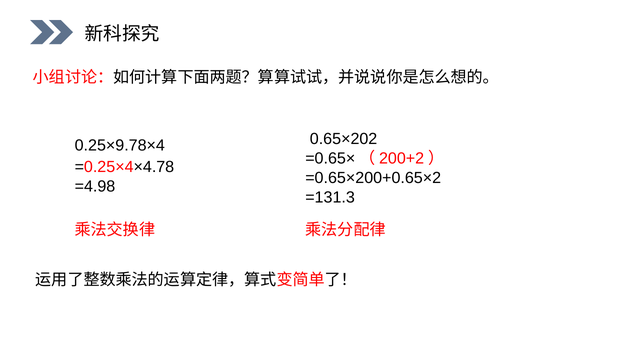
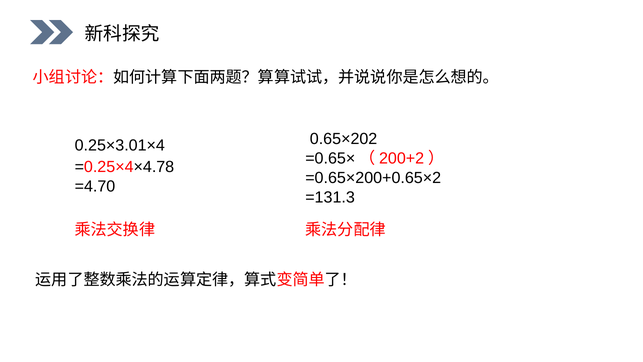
0.25×9.78×4: 0.25×9.78×4 -> 0.25×3.01×4 (120, 145)
=4.98: =4.98 -> =4.70 (95, 186)
